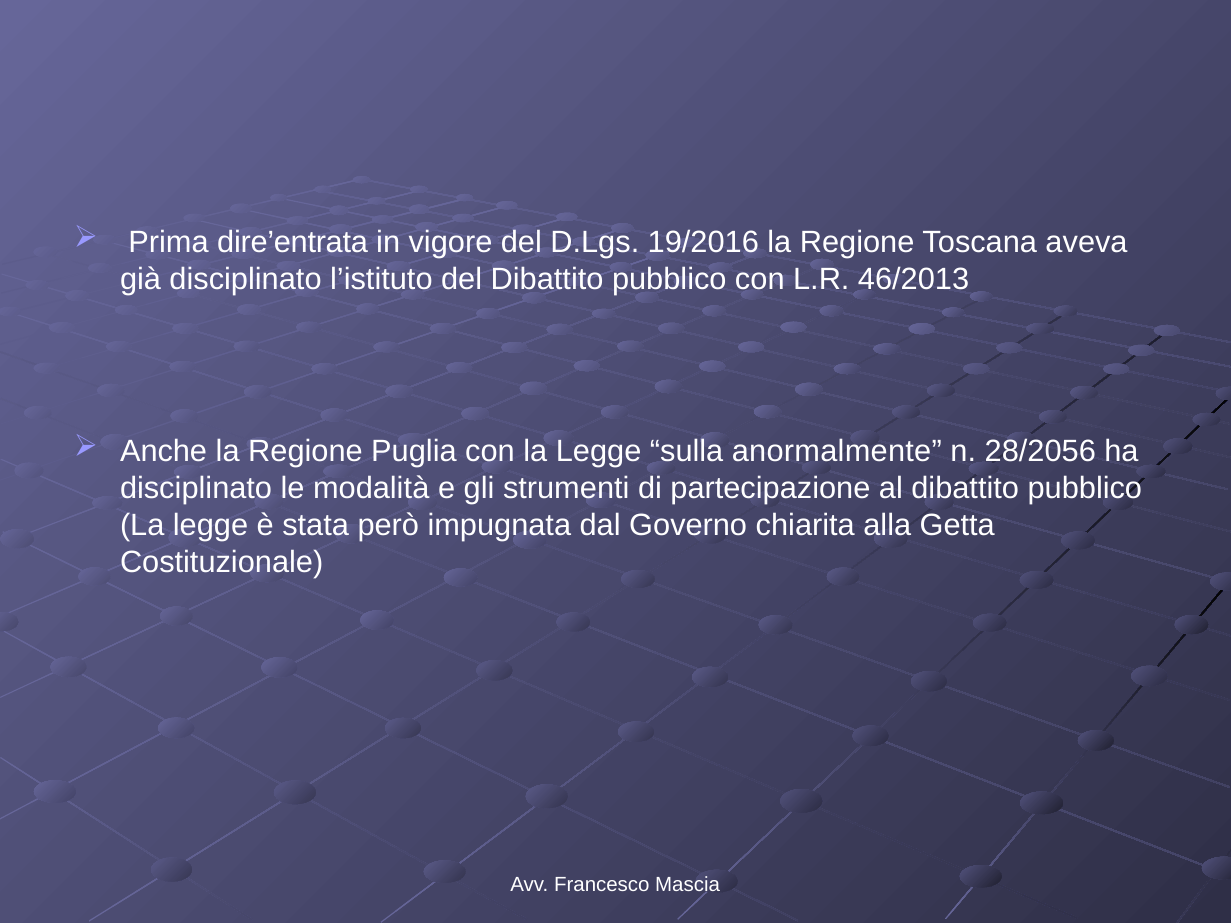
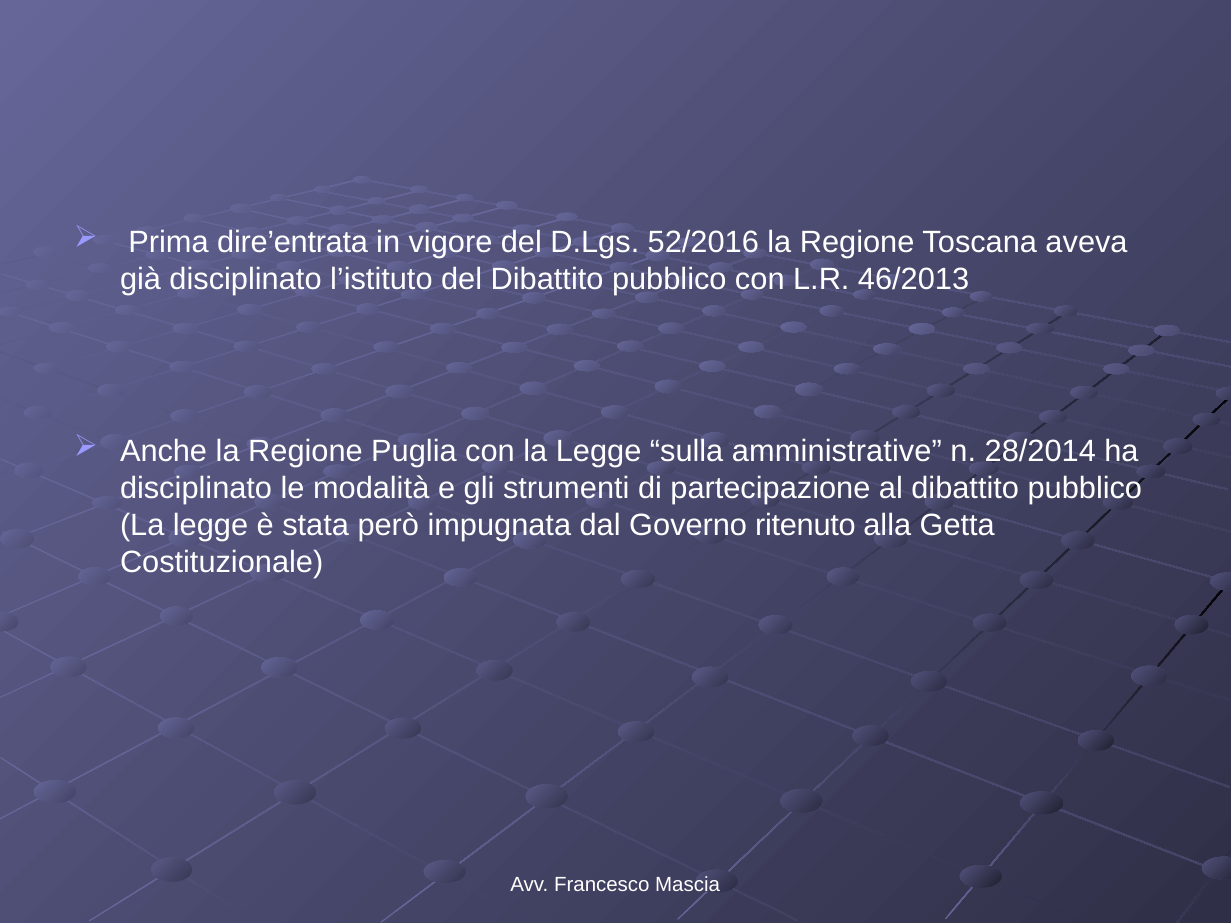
19/2016: 19/2016 -> 52/2016 (703, 242)
anormalmente: anormalmente -> amministrative (837, 451)
28/2056: 28/2056 -> 28/2014 (1040, 451)
chiarita: chiarita -> ritenuto (805, 525)
